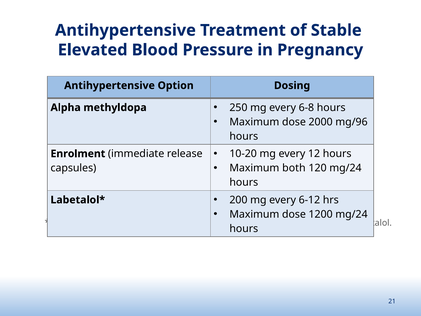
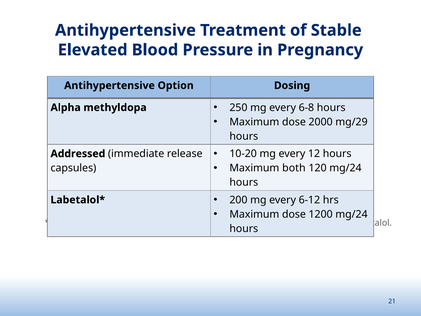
mg/96: mg/96 -> mg/29 (351, 122)
Enrolment: Enrolment -> Addressed (78, 154)
